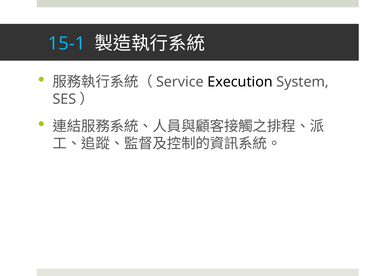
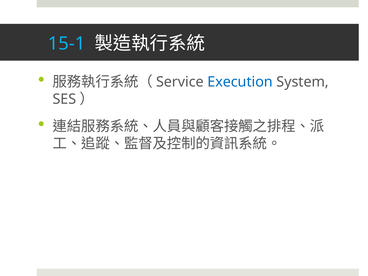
Execution colour: black -> blue (240, 82)
